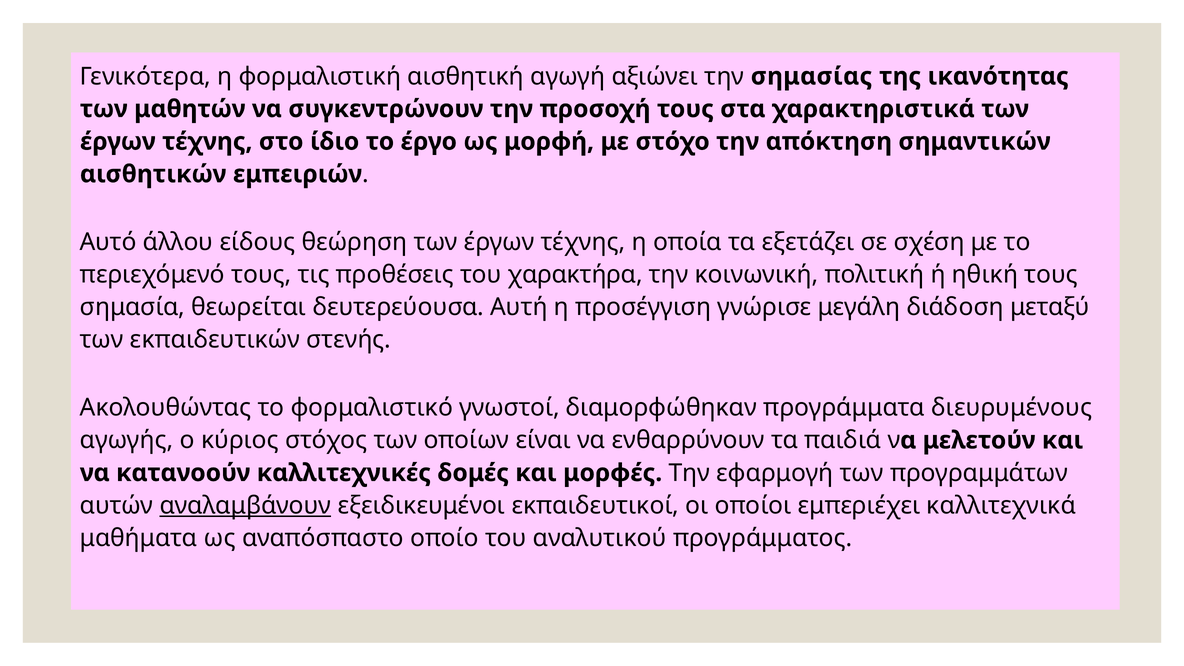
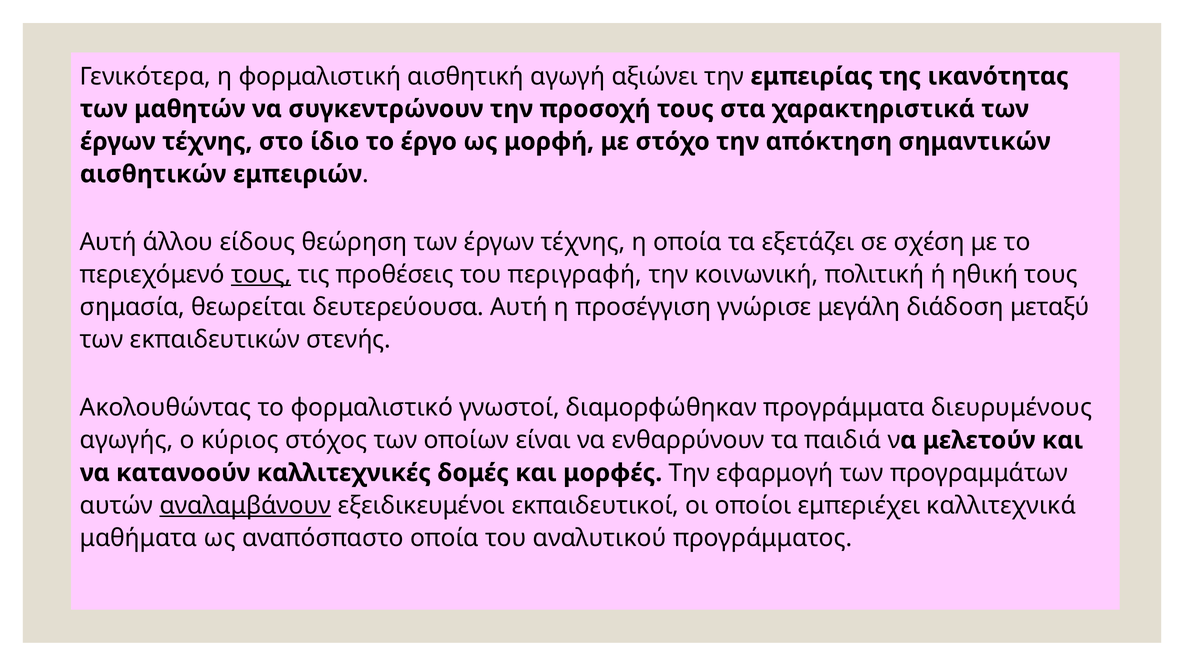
σημασίας: σημασίας -> εμπειρίας (812, 76)
Αυτό: Αυτό -> Αυτή (108, 242)
τους underline: none -> present (261, 275)
χαρακτήρα: χαρακτήρα -> περιγραφή (575, 275)
αναπόσπαστο οποίο: οποίο -> οποία (445, 538)
